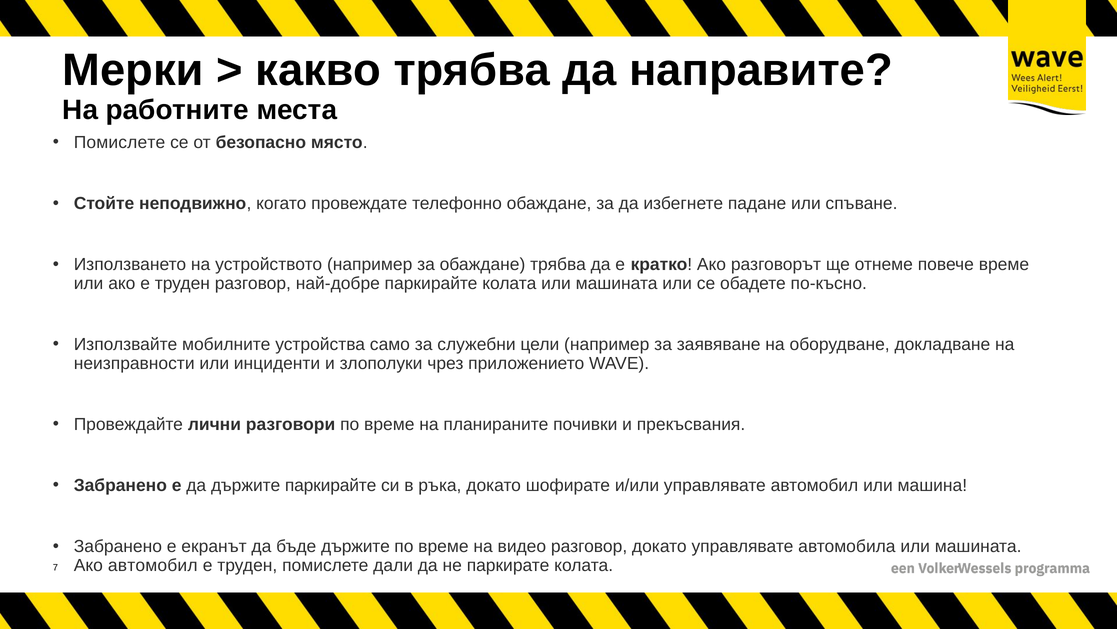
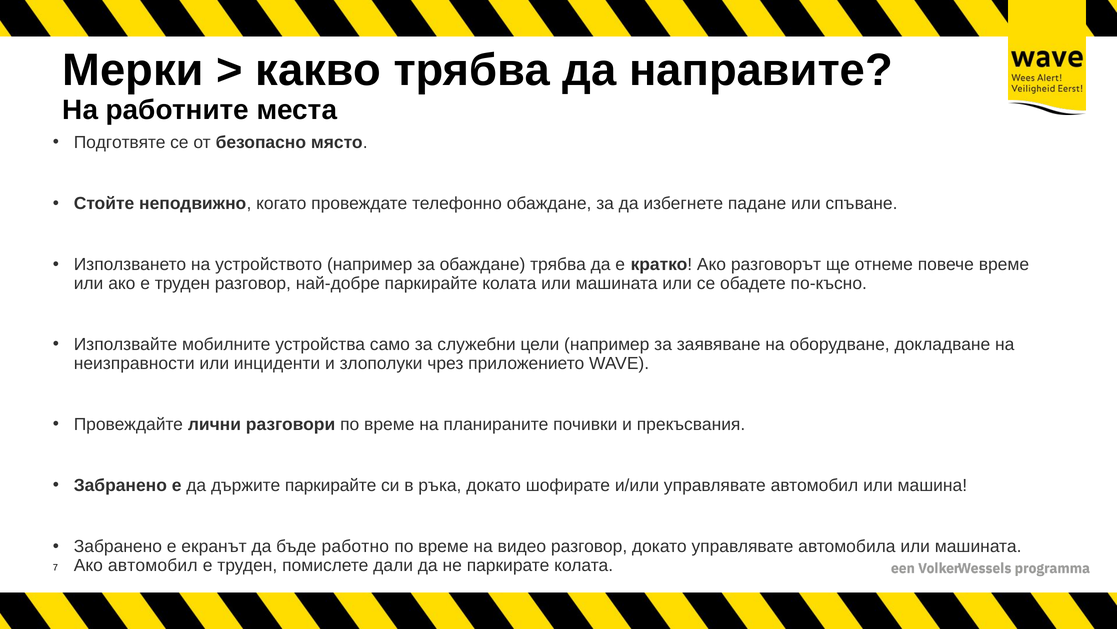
Помислете: Помислете -> Подготвяте (120, 142)
бъде държите: държите -> работно (355, 546)
